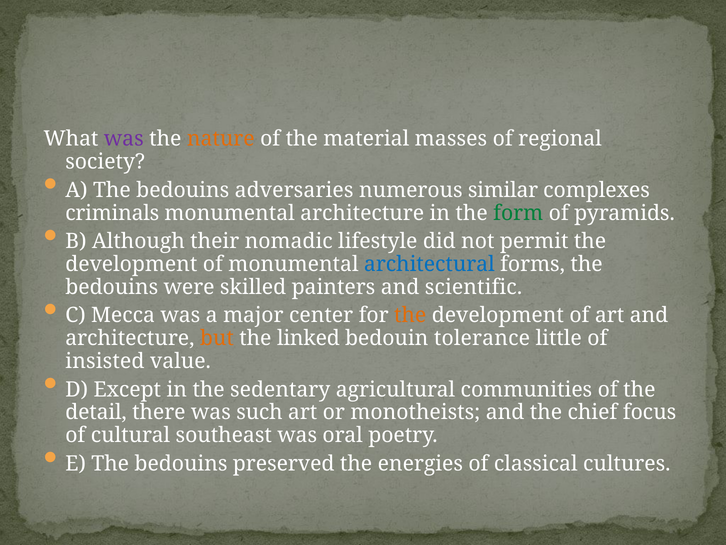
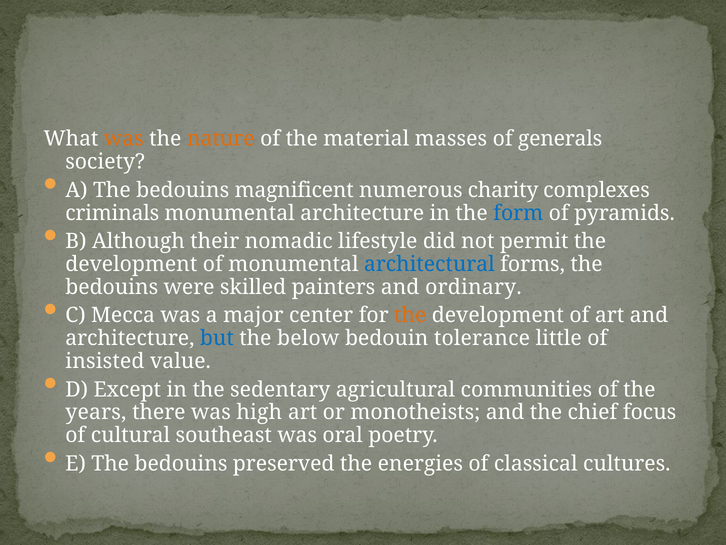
was colour: purple -> orange (124, 139)
regional: regional -> generals (560, 139)
adversaries: adversaries -> magnificent (294, 190)
similar: similar -> charity (503, 190)
form colour: green -> blue (518, 213)
scientific: scientific -> ordinary (473, 287)
but colour: orange -> blue (217, 338)
linked: linked -> below (308, 338)
detail: detail -> years (96, 412)
such: such -> high (259, 412)
